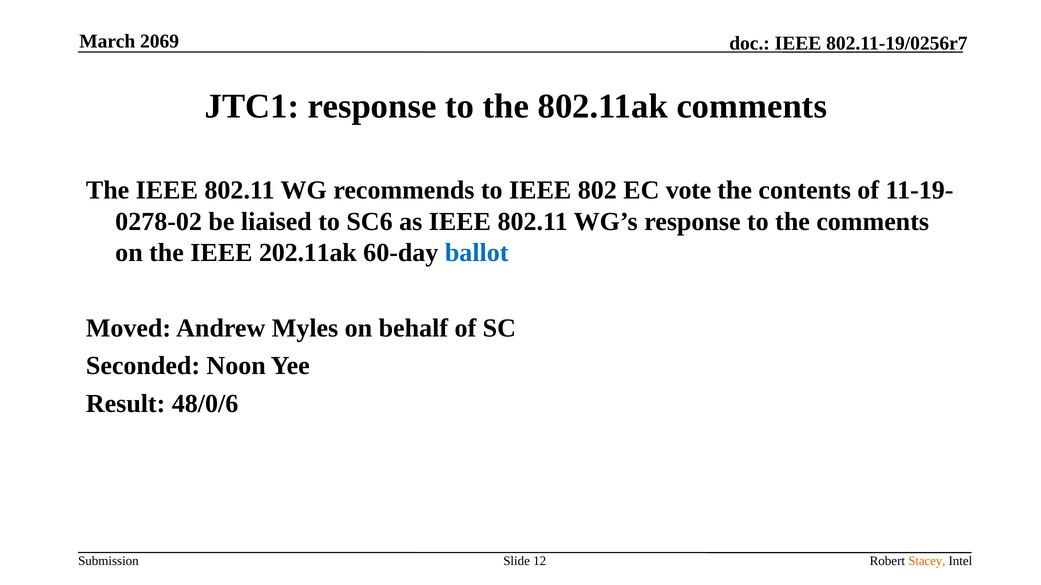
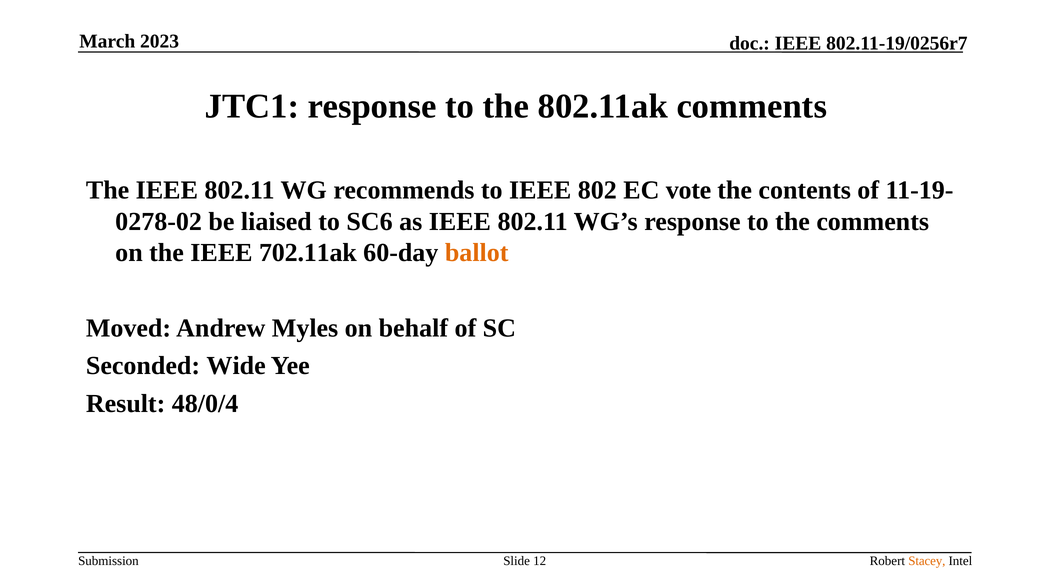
2069: 2069 -> 2023 (160, 41)
202.11ak: 202.11ak -> 702.11ak (308, 253)
ballot colour: blue -> orange (477, 253)
Noon: Noon -> Wide (236, 366)
48/0/6: 48/0/6 -> 48/0/4 (205, 404)
